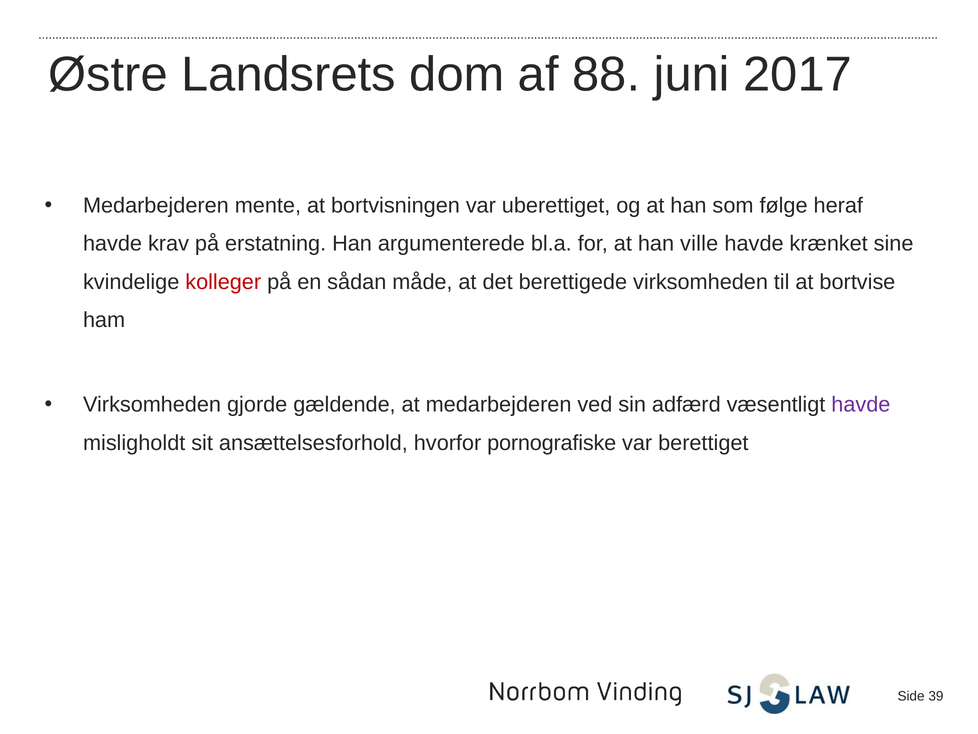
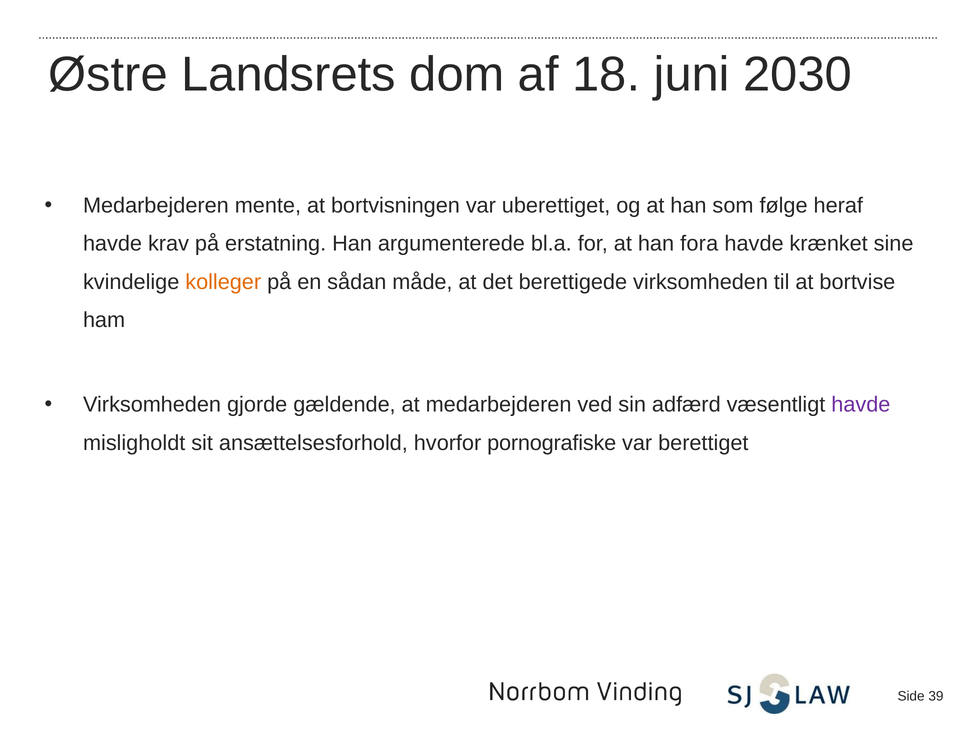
88: 88 -> 18 (606, 74)
2017: 2017 -> 2030 (798, 74)
ville: ville -> fora (699, 244)
kolleger colour: red -> orange (223, 282)
